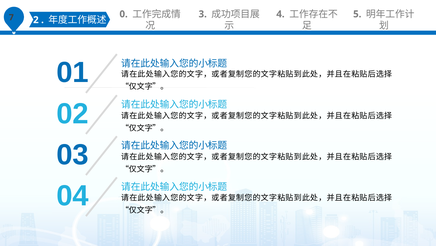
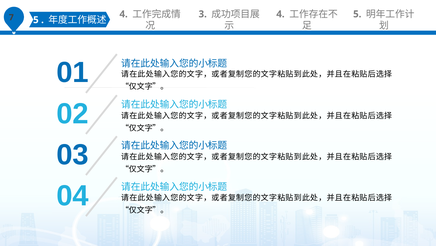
2: 2 -> 5 (36, 20)
0: 0 -> 4 (124, 14)
